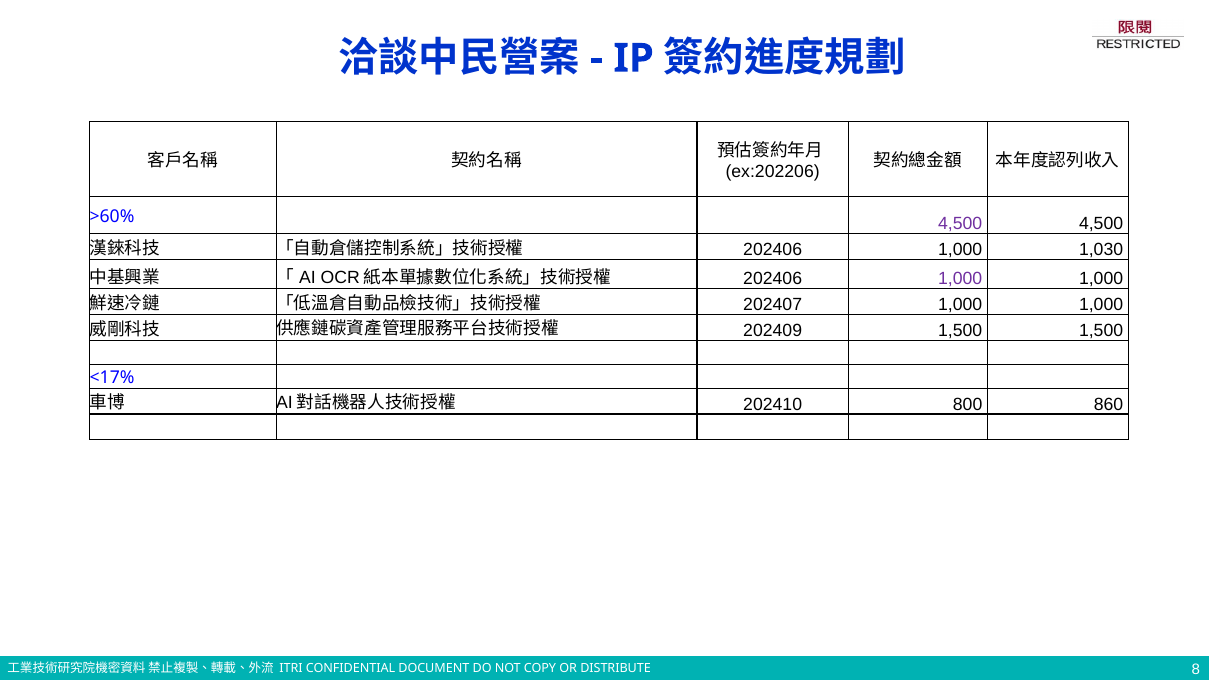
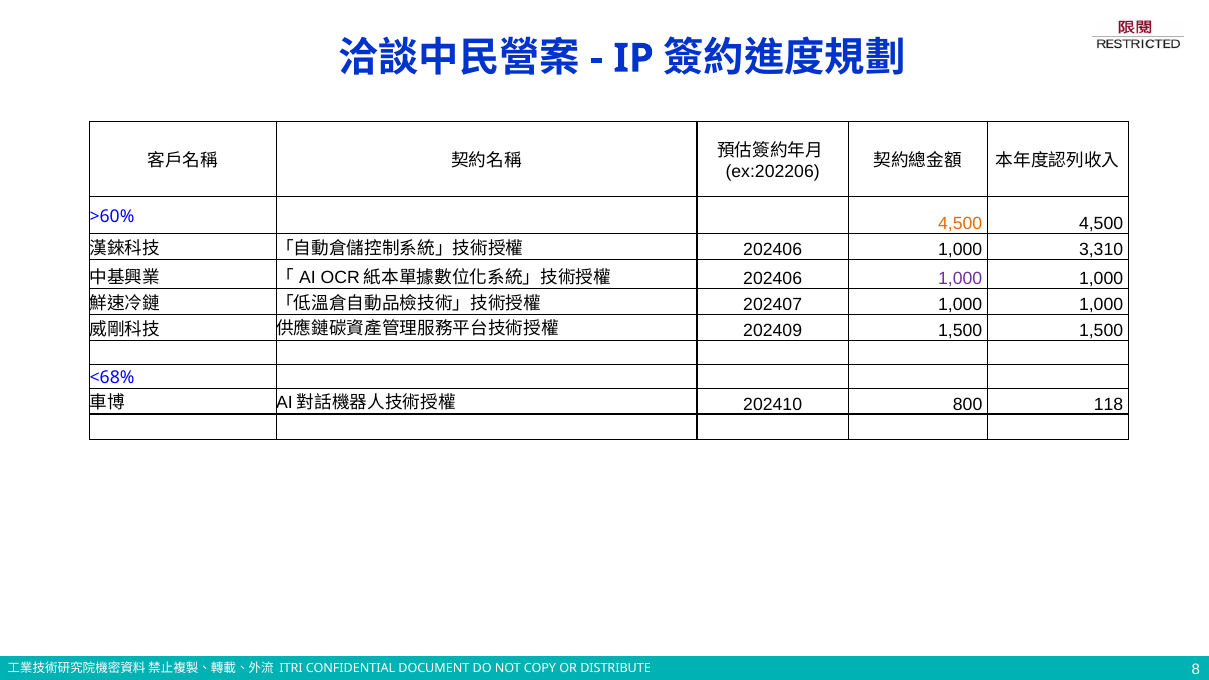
4,500 colour: purple -> orange (960, 224)
1,030: 1,030 -> 3,310 (1101, 250)
<17%: <17% -> <68% (112, 377)
860: 860 -> 118 (1109, 404)
